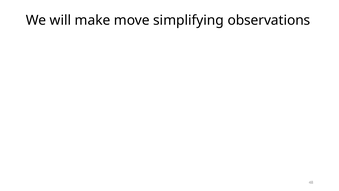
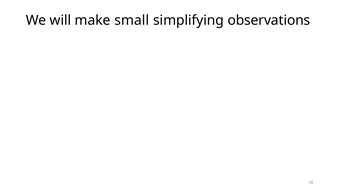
move: move -> small (132, 20)
